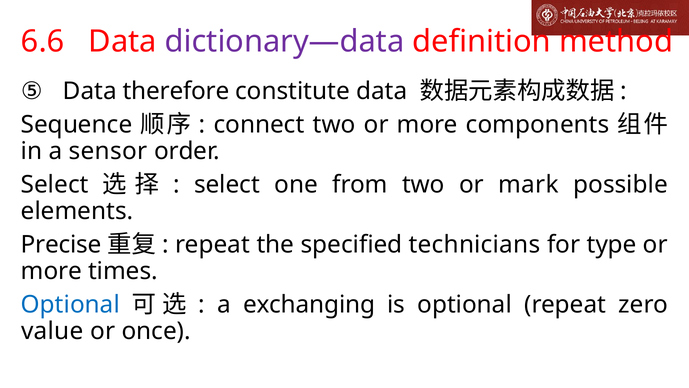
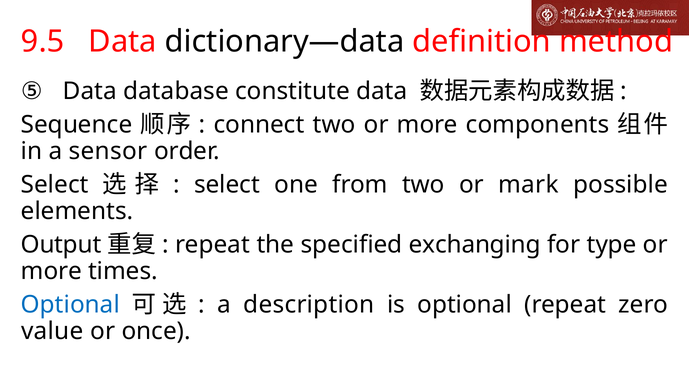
6.6: 6.6 -> 9.5 (43, 42)
dictionary—data colour: purple -> black (285, 42)
therefore: therefore -> database (176, 91)
Precise: Precise -> Output (61, 244)
technicians: technicians -> exchanging (475, 244)
exchanging: exchanging -> description (309, 304)
